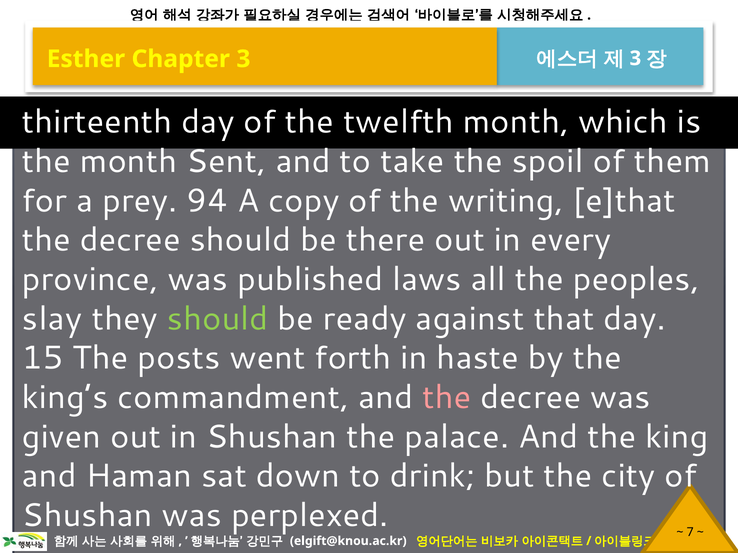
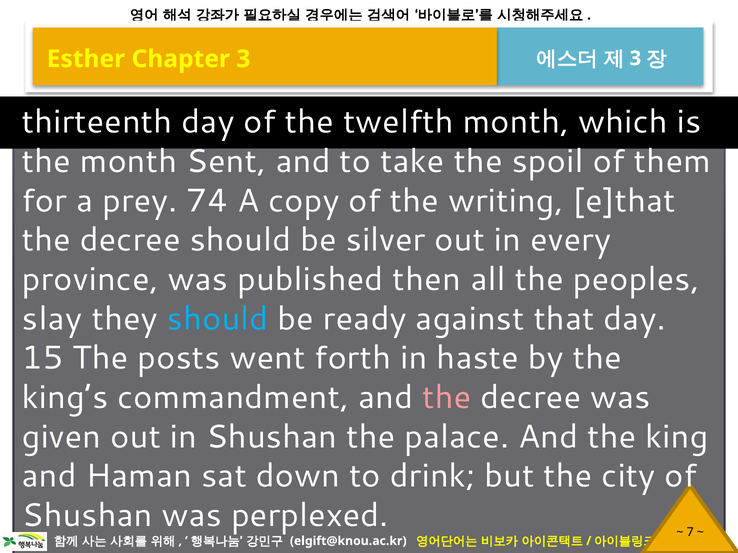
94: 94 -> 74 (207, 201)
there: there -> silver (386, 240)
laws: laws -> then (427, 280)
should colour: light green -> light blue (218, 319)
